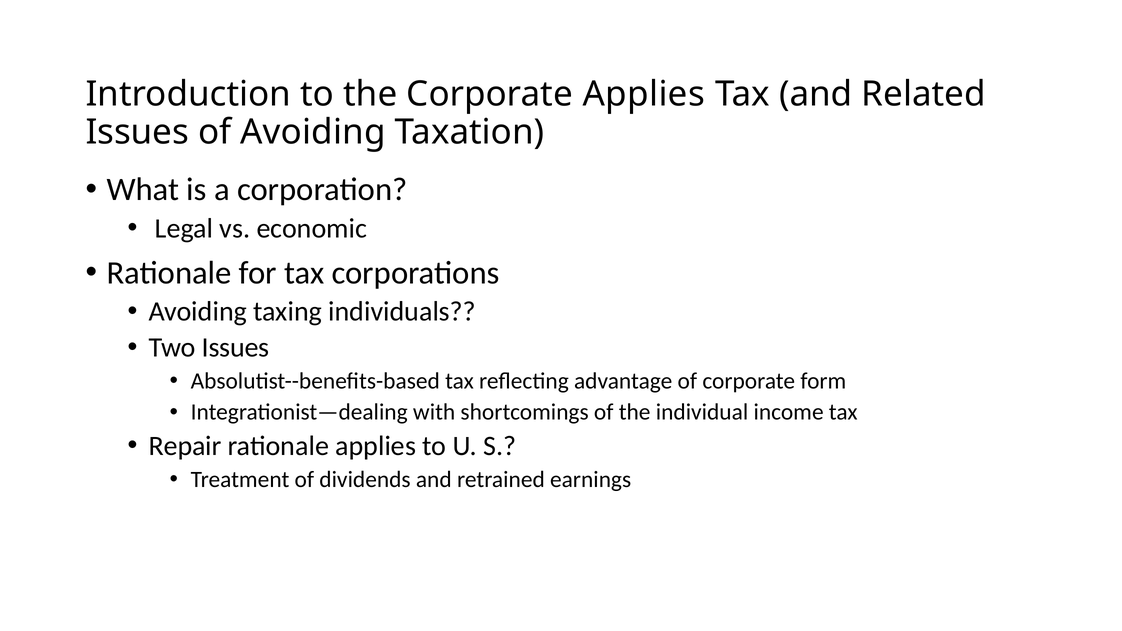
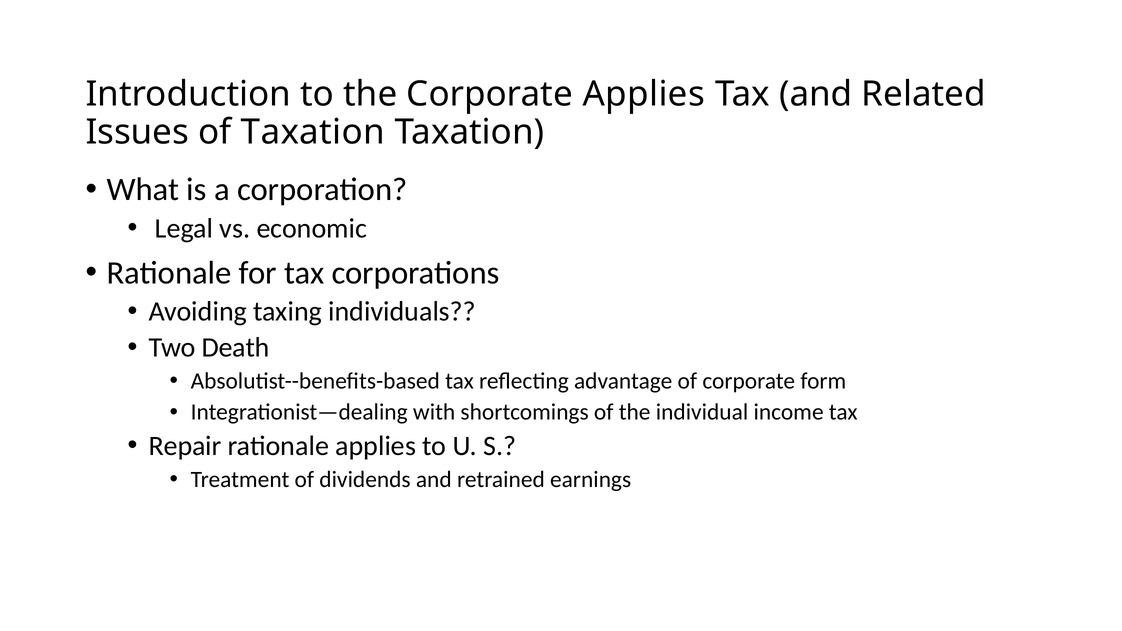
of Avoiding: Avoiding -> Taxation (313, 132)
Two Issues: Issues -> Death (236, 348)
